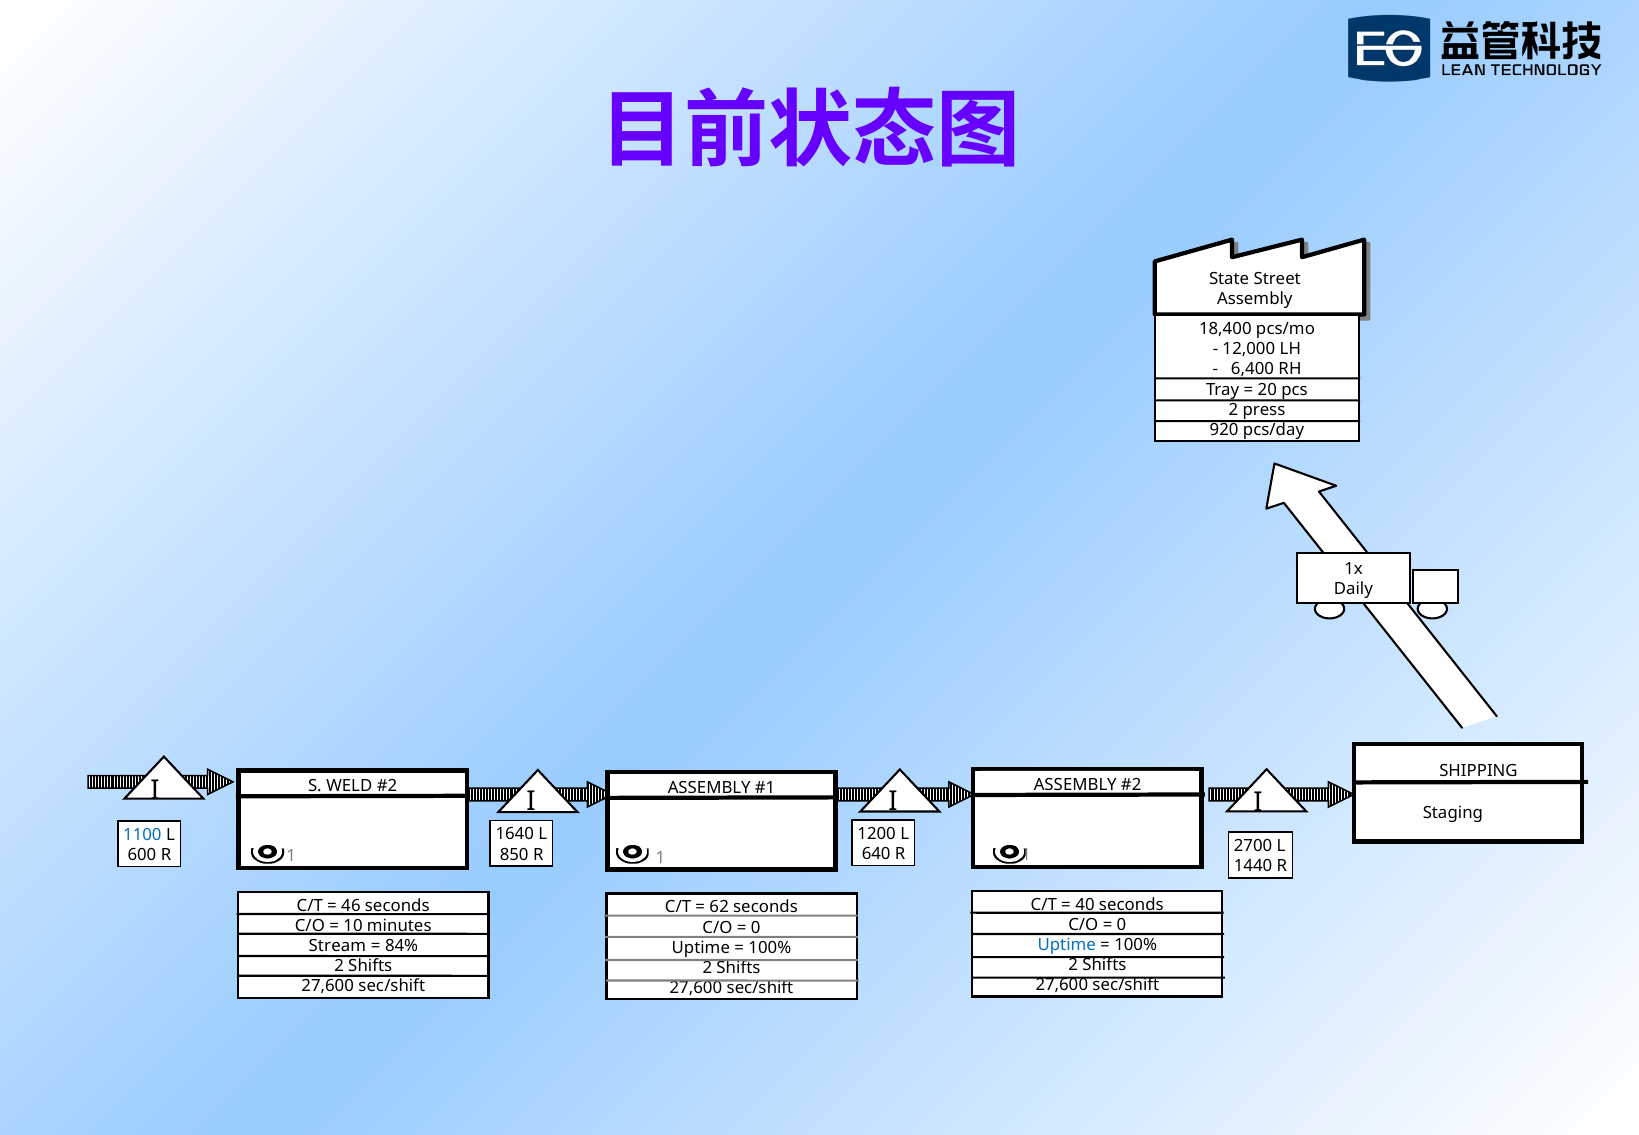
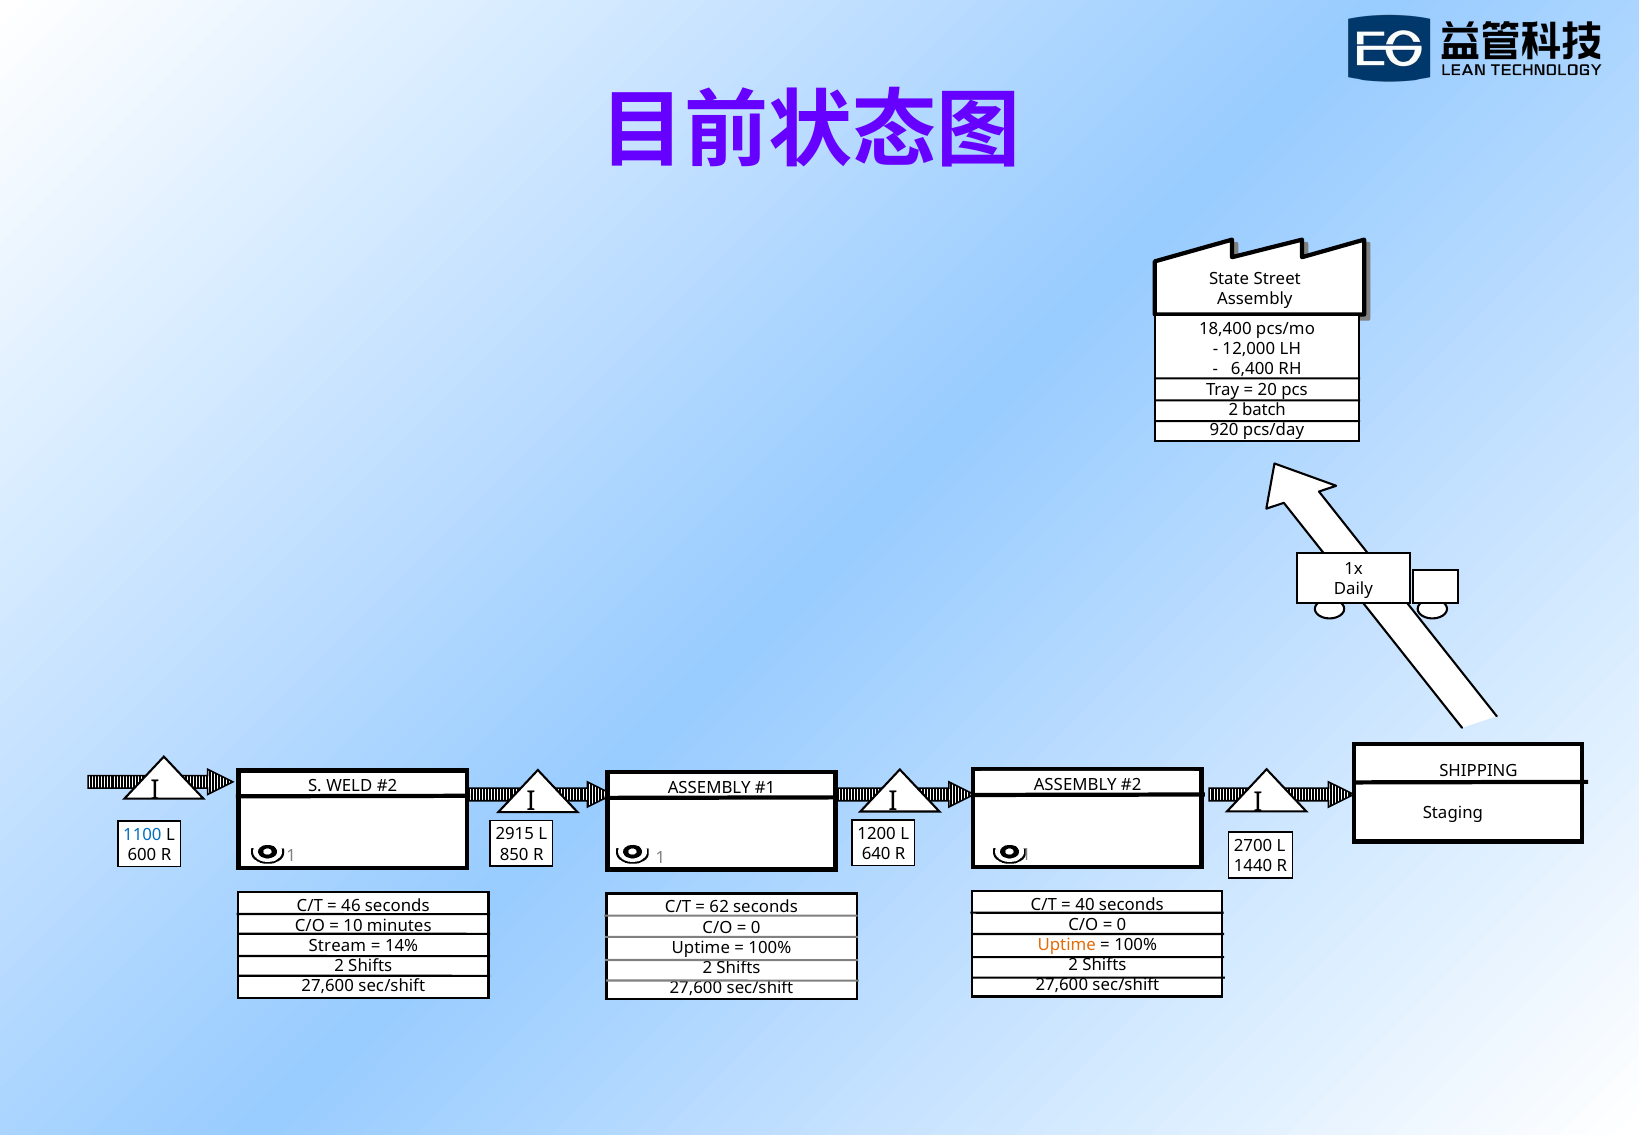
press: press -> batch (1264, 410)
1640: 1640 -> 2915 (515, 834)
Uptime colour: blue -> orange (1067, 944)
84%: 84% -> 14% (402, 946)
